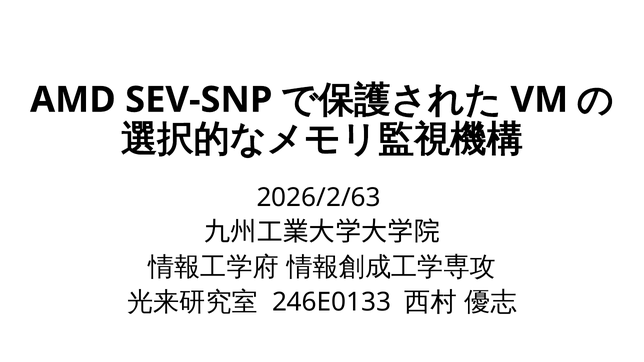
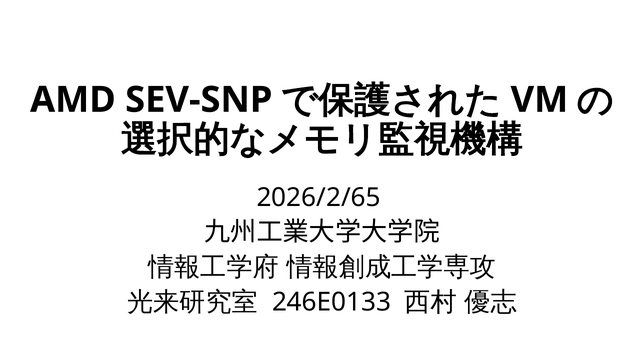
2026/2/63: 2026/2/63 -> 2026/2/65 (319, 198)
